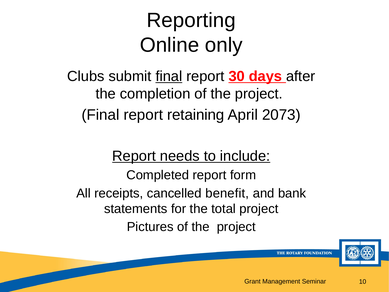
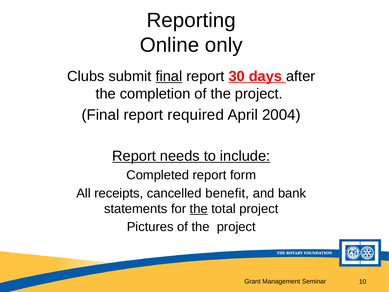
retaining: retaining -> required (196, 115)
2073: 2073 -> 2004 (281, 115)
the underline: none -> present (199, 209)
